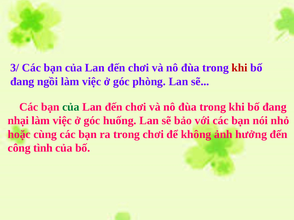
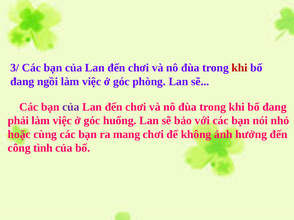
của colour: green -> purple (71, 107)
nhại: nhại -> phải (18, 121)
ra trong: trong -> mang (127, 135)
